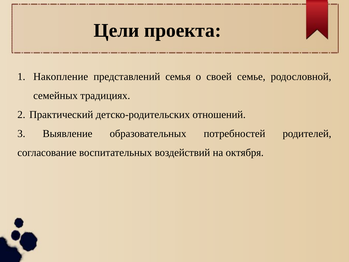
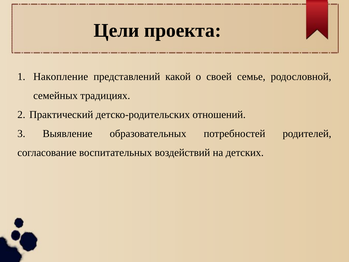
семья: семья -> какой (178, 77)
октября: октября -> детских (245, 153)
